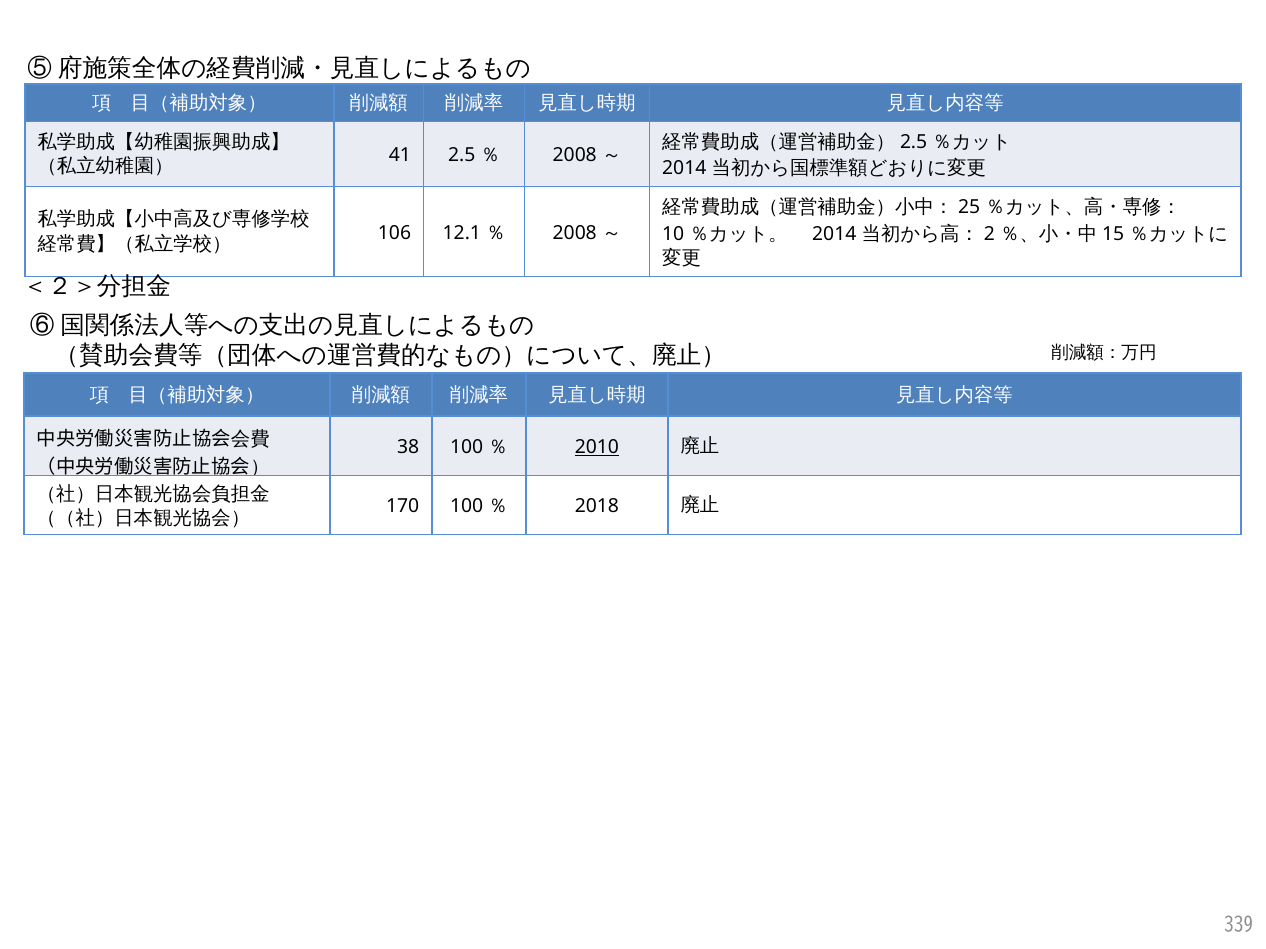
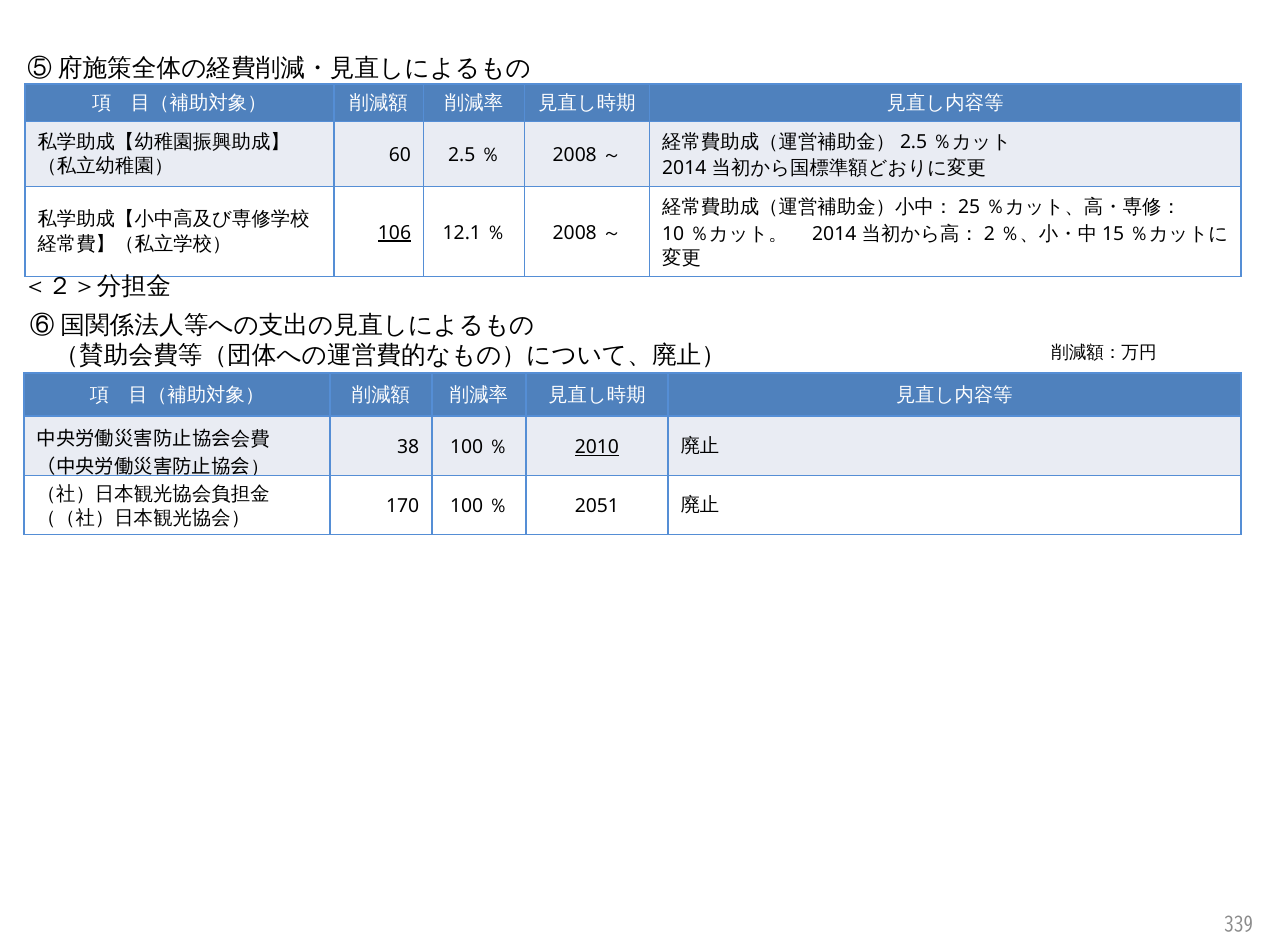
41: 41 -> 60 (400, 155)
106 underline: none -> present (394, 233)
2018: 2018 -> 2051 (597, 506)
